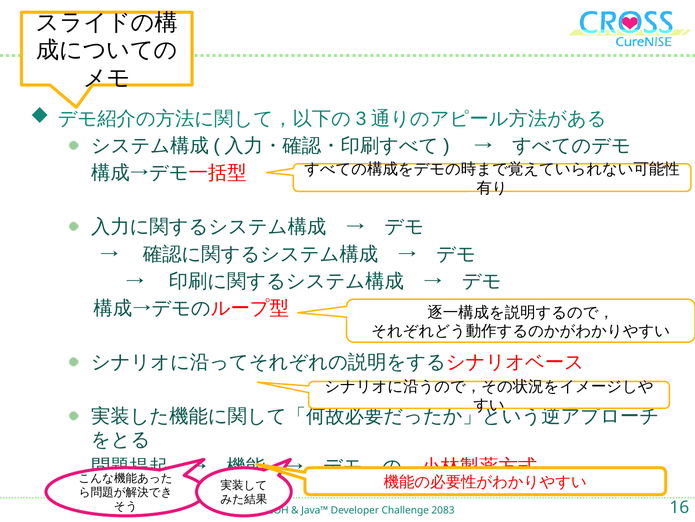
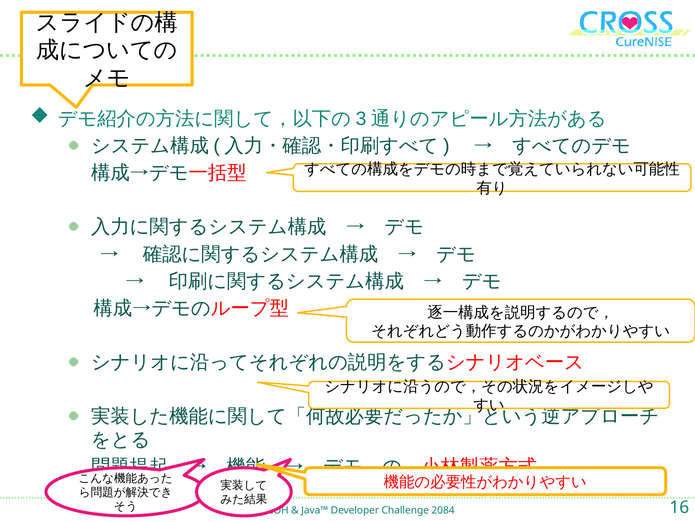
2083: 2083 -> 2084 (443, 510)
